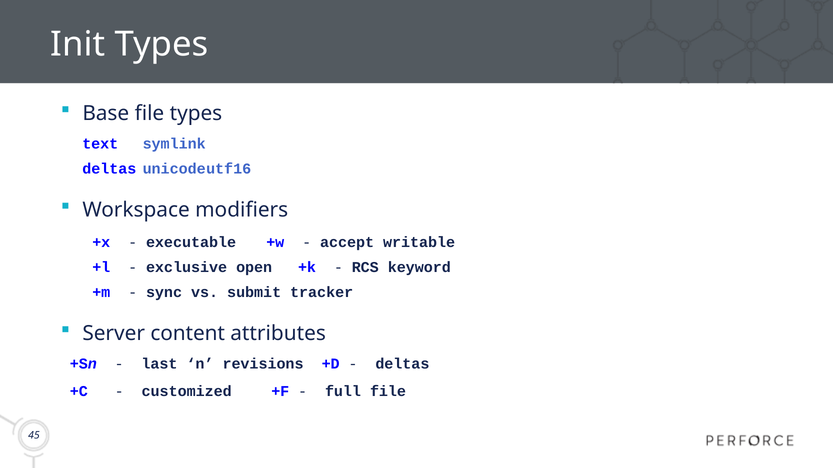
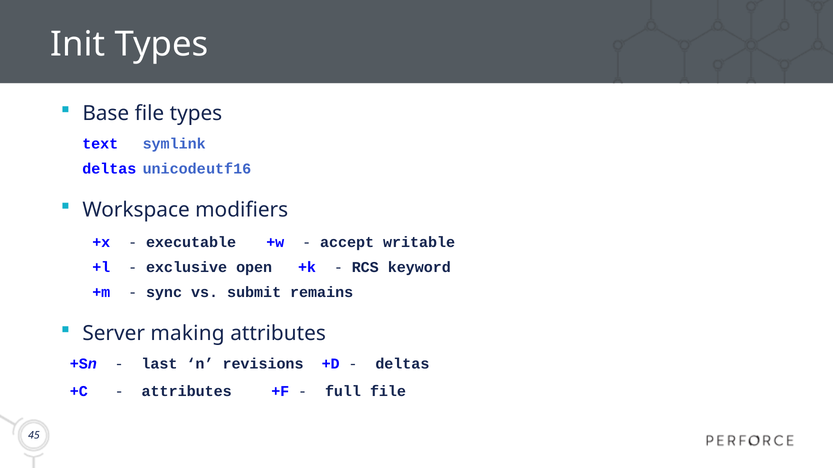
tracker: tracker -> remains (322, 293)
content: content -> making (188, 334)
customized: customized -> attributes (187, 392)
